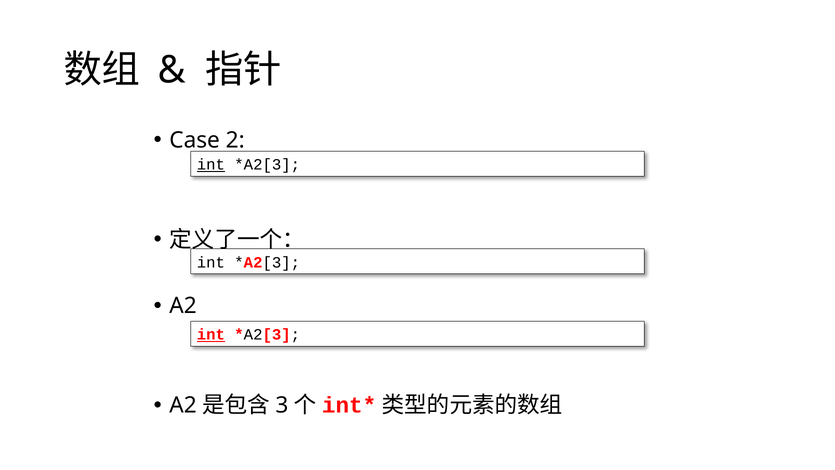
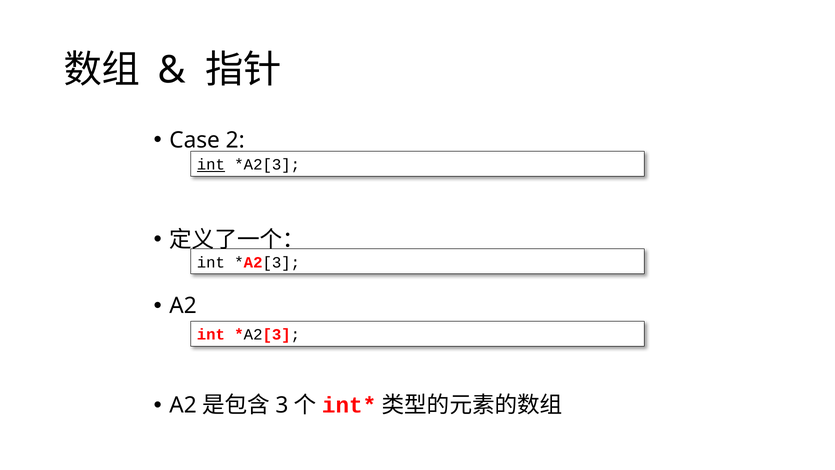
int underline: present -> none (211, 335)
